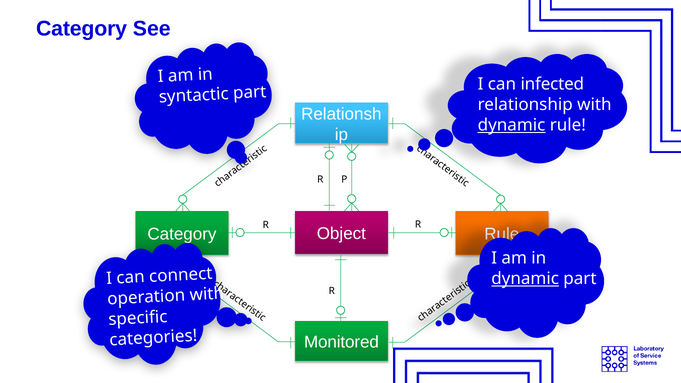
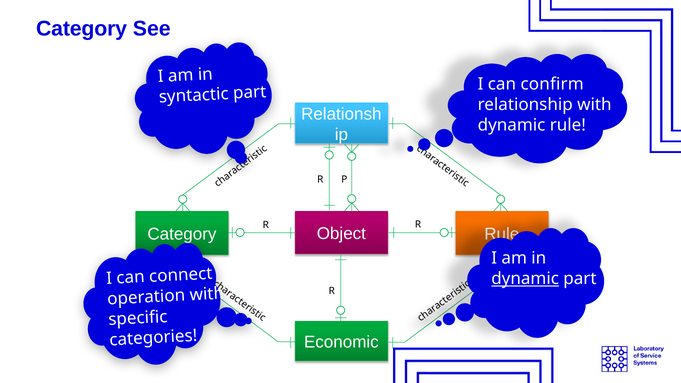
infected: infected -> confirm (552, 84)
dynamic underline: present -> none (512, 125)
Monitored: Monitored -> Economic (341, 342)
